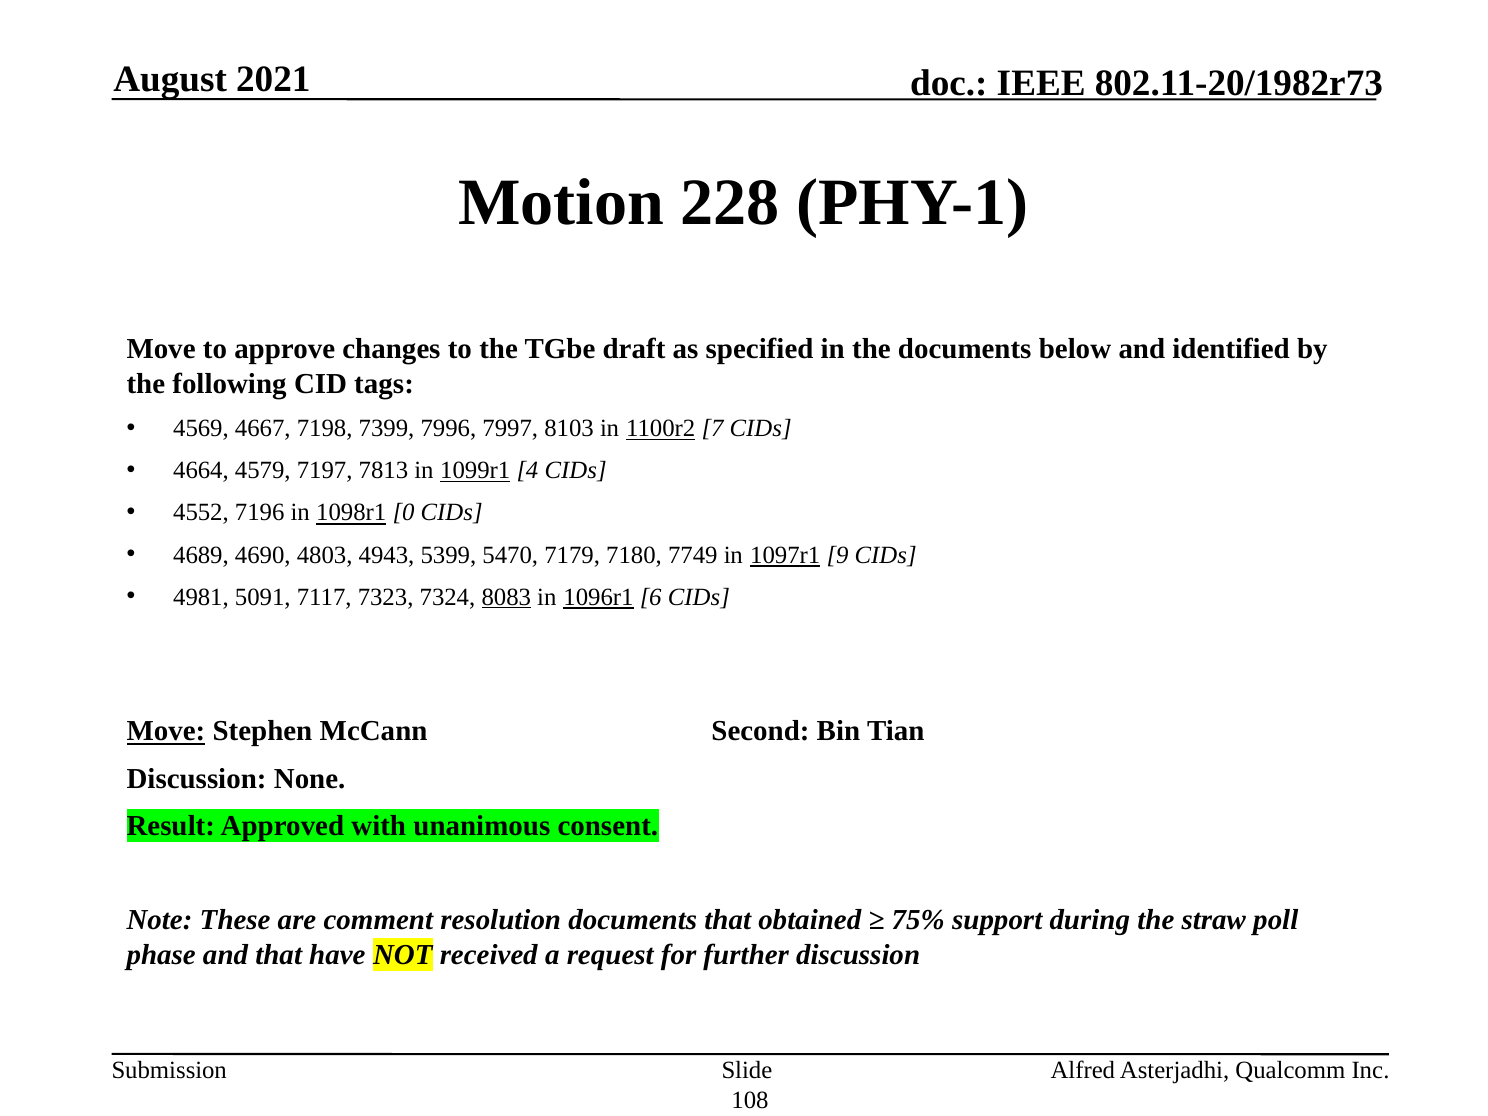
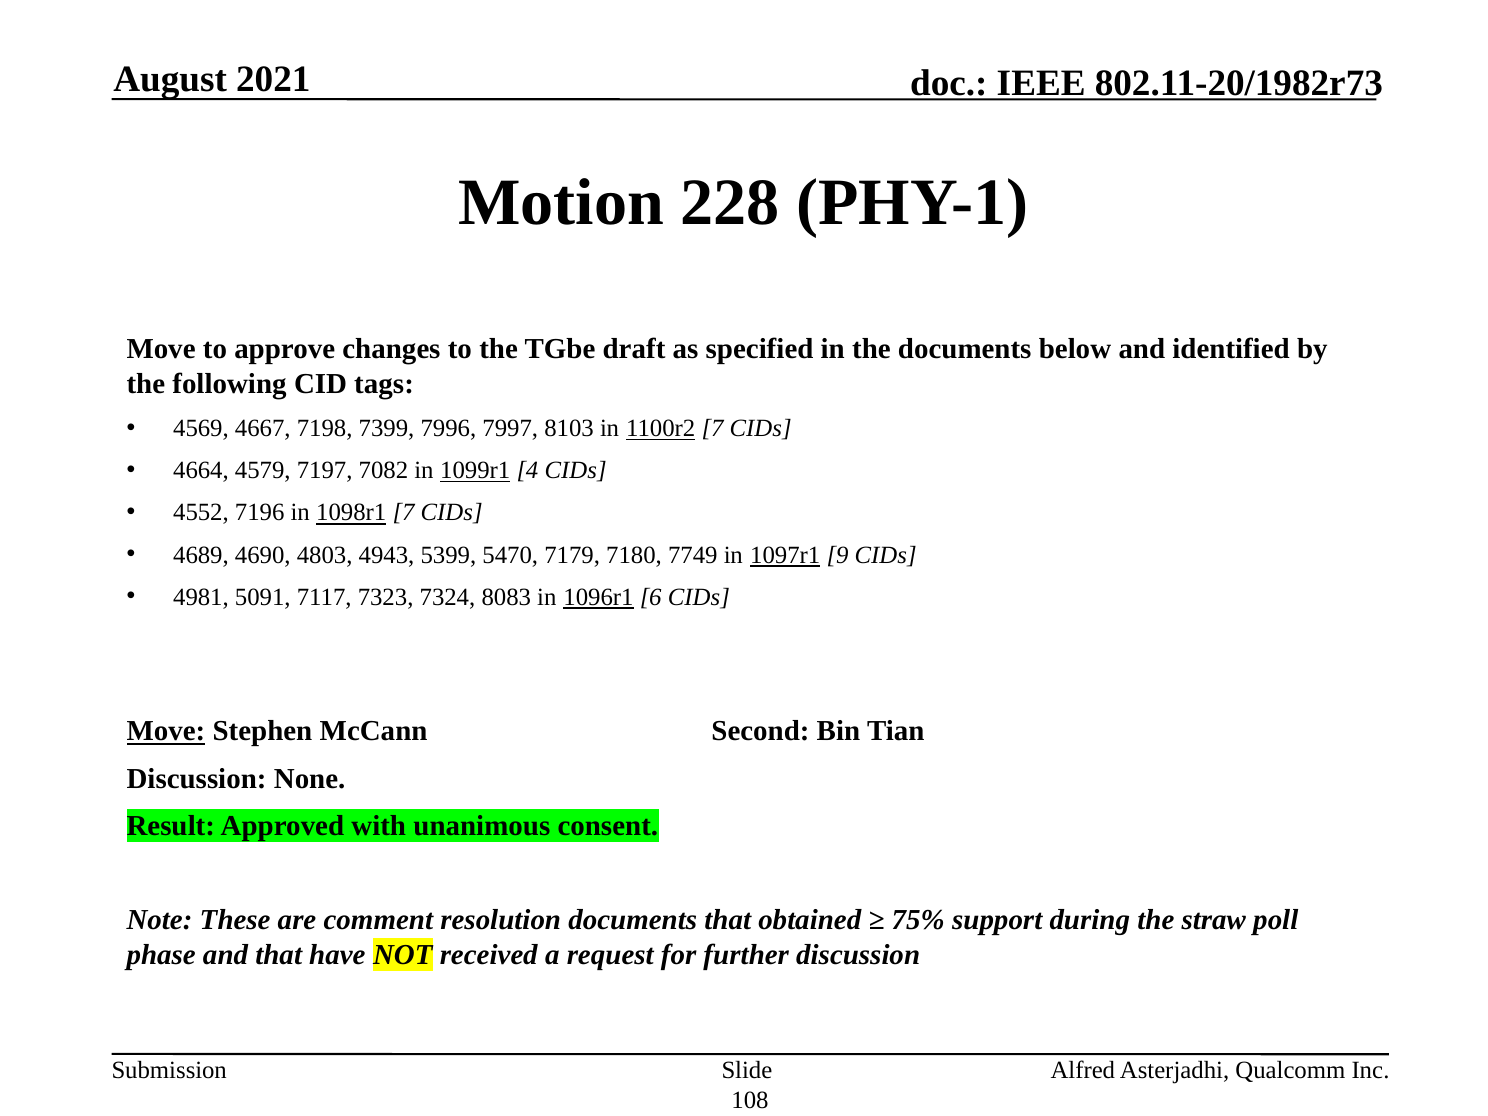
7813: 7813 -> 7082 (383, 471)
1098r1 0: 0 -> 7 (404, 513)
8083 underline: present -> none (506, 597)
